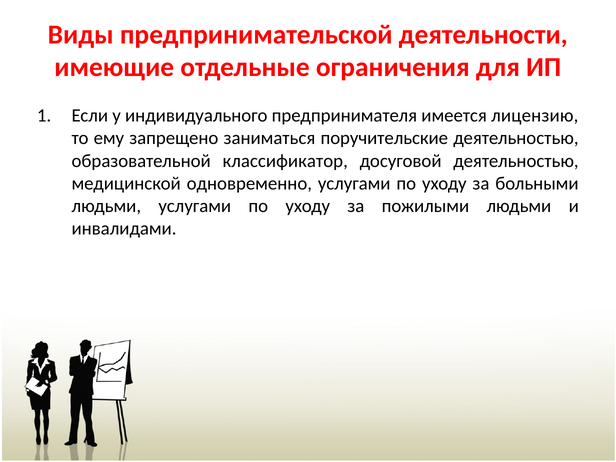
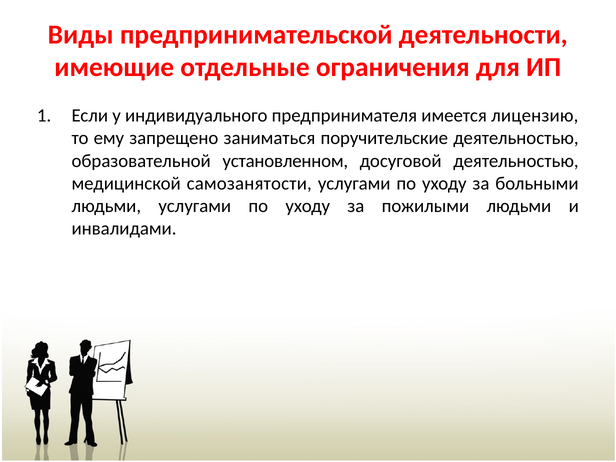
классификатор: классификатор -> установленном (285, 161)
одновременно: одновременно -> самозанятости (249, 183)
